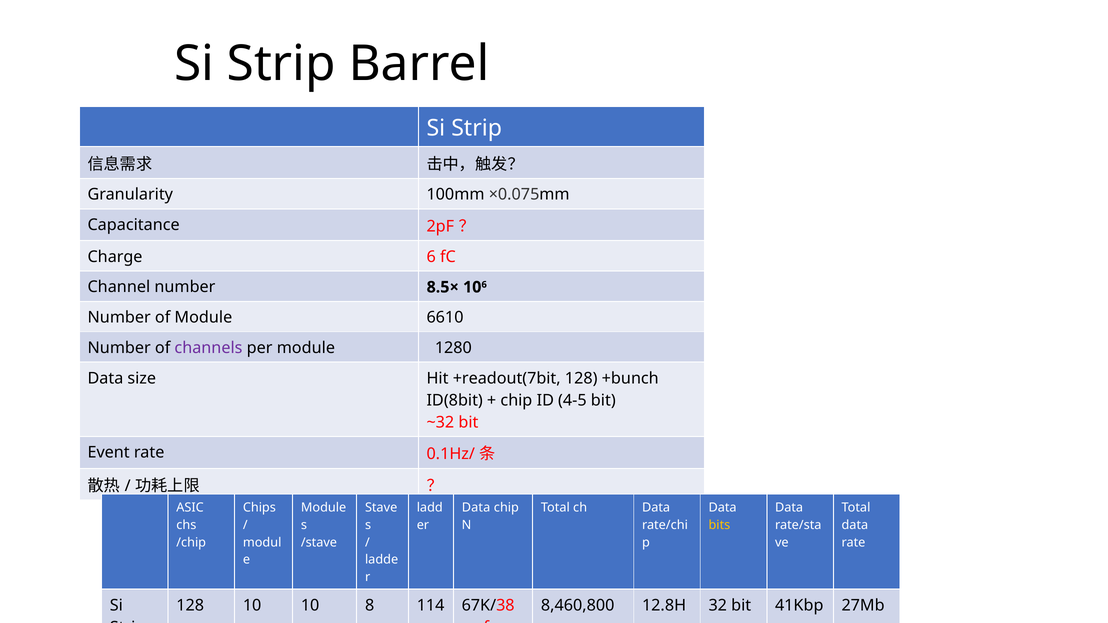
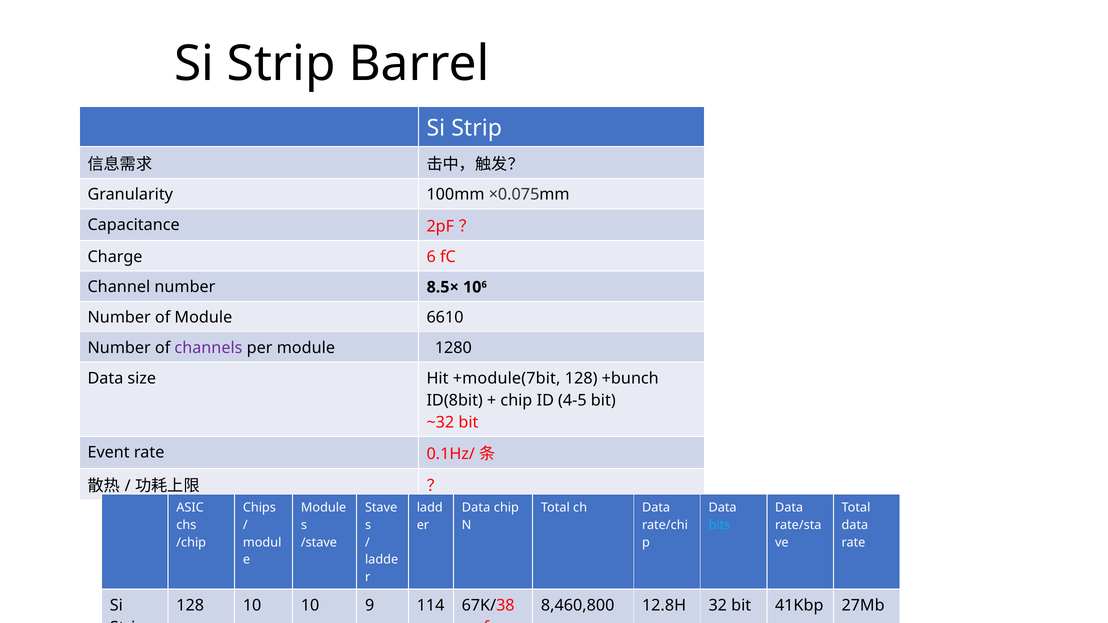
+readout(7bit: +readout(7bit -> +module(7bit (507, 378)
bits colour: yellow -> light blue (719, 525)
8: 8 -> 9 (370, 605)
